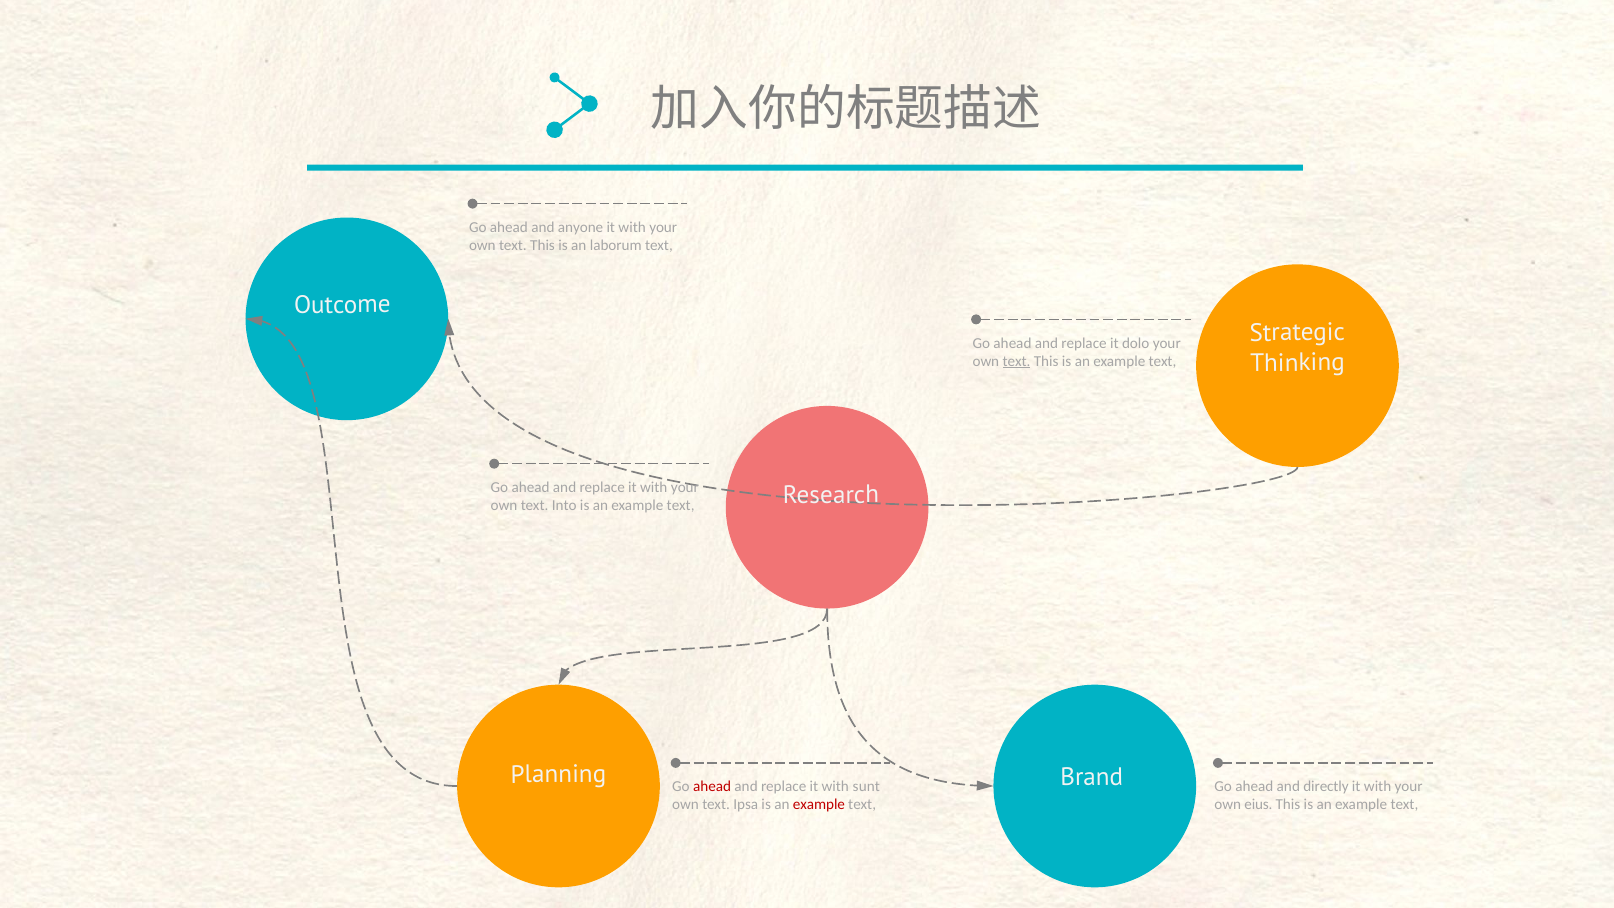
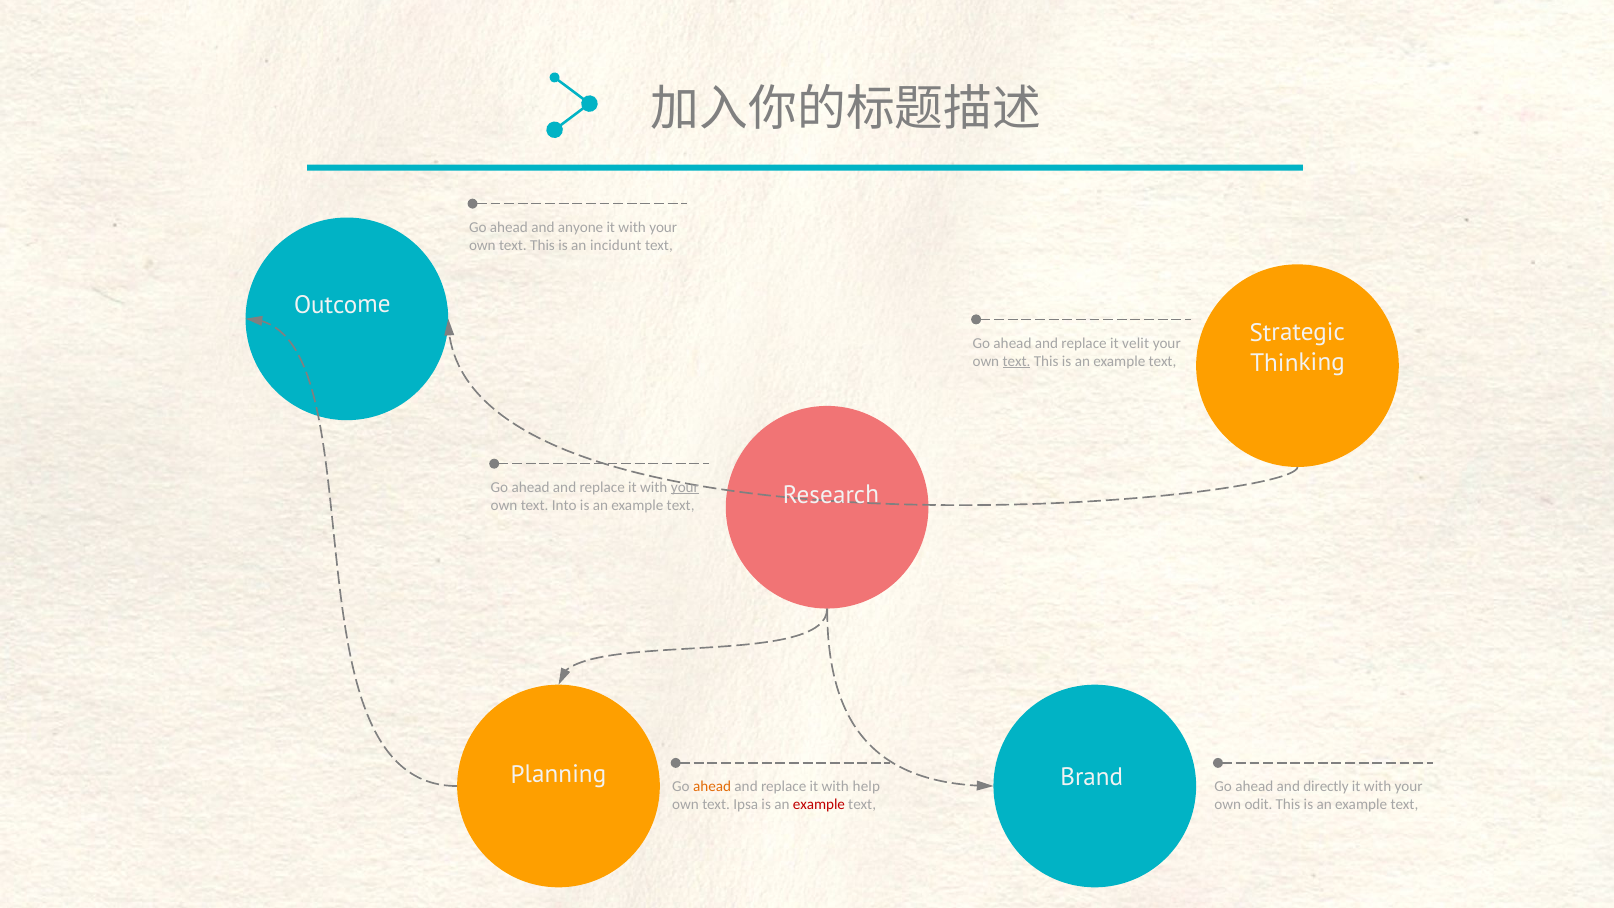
laborum: laborum -> incidunt (616, 246)
dolo: dolo -> velit (1136, 343)
your underline: none -> present (685, 487)
ahead colour: red -> orange (712, 787)
sunt: sunt -> help (866, 787)
eius: eius -> odit (1258, 805)
